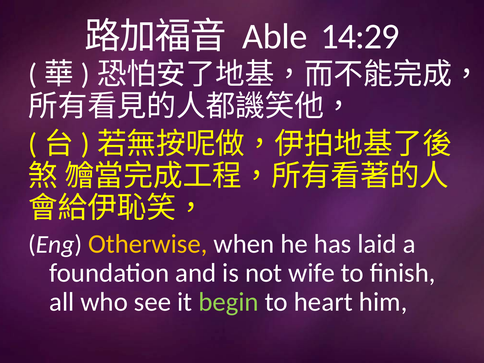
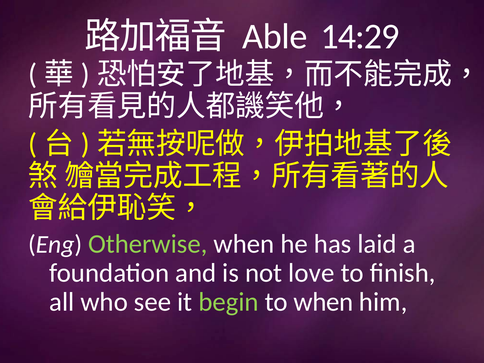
Otherwise colour: yellow -> light green (148, 244)
wife: wife -> love (311, 273)
to heart: heart -> when (323, 302)
